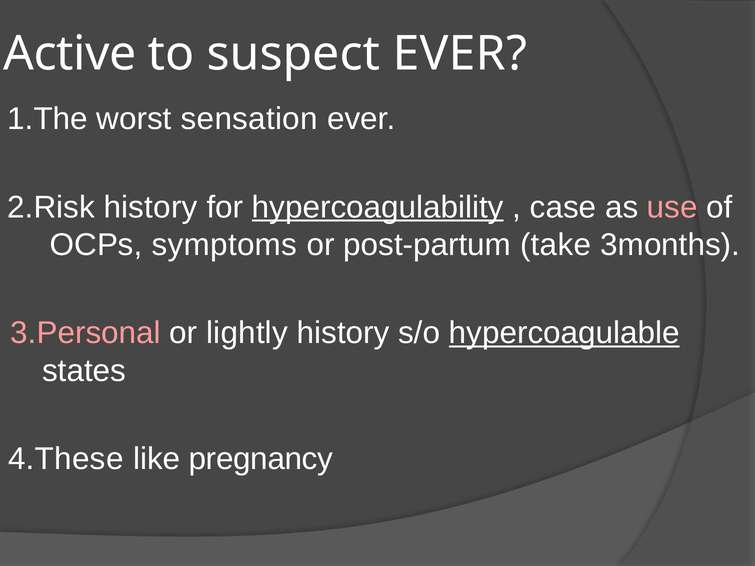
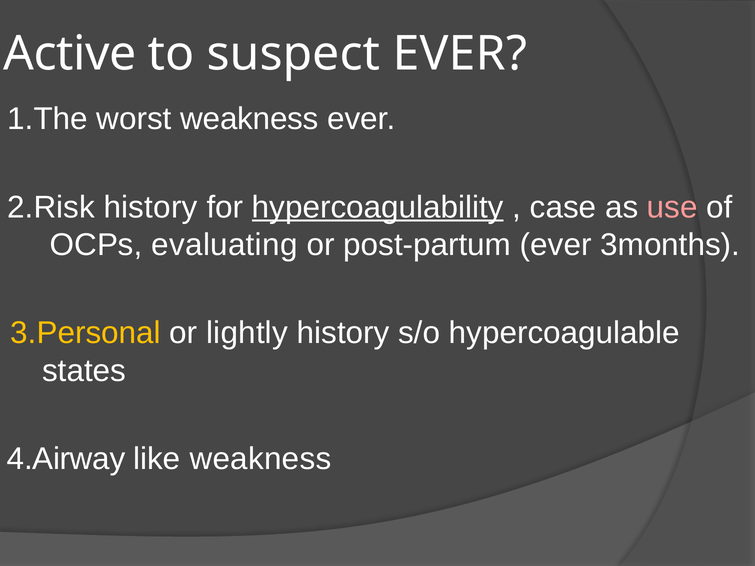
worst sensation: sensation -> weakness (250, 119)
symptoms: symptoms -> evaluating (224, 245)
post-partum take: take -> ever (556, 245)
3.Personal colour: pink -> yellow (86, 333)
hypercoagulable underline: present -> none (564, 333)
4.These: 4.These -> 4.Airway (66, 459)
like pregnancy: pregnancy -> weakness (261, 459)
